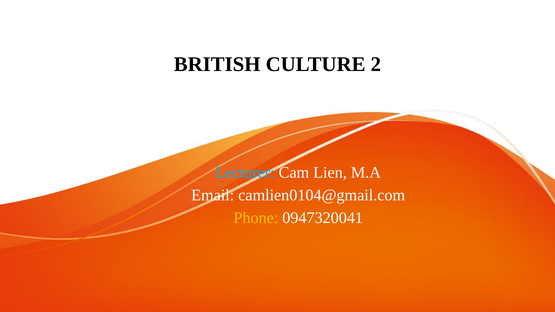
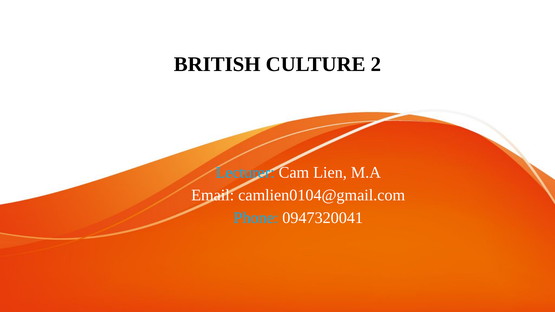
Phone colour: yellow -> light blue (256, 218)
